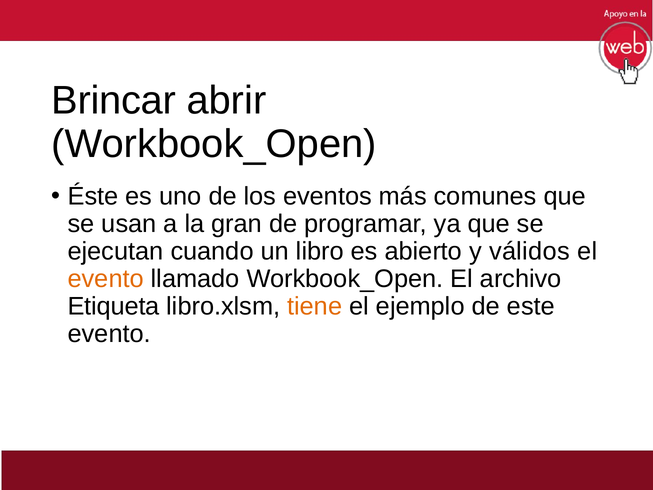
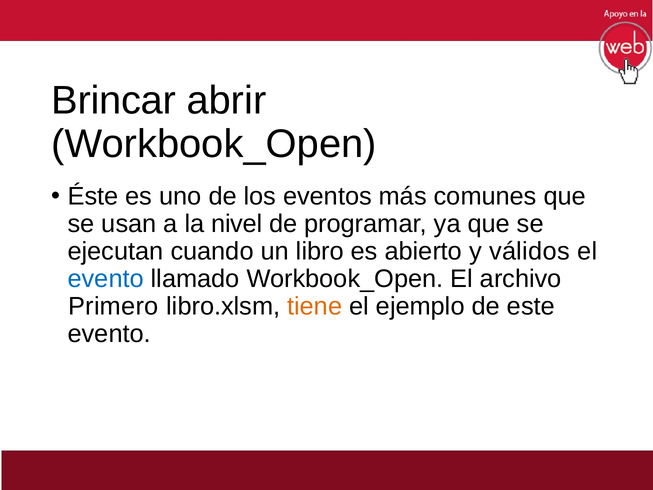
gran: gran -> nivel (237, 224)
evento colour: orange -> blue (106, 279)
Etiqueta: Etiqueta -> Primero (113, 306)
